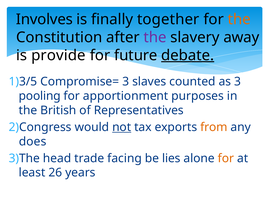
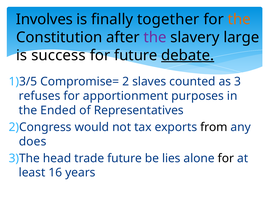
away: away -> large (241, 37)
provide: provide -> success (58, 55)
Compromise= 3: 3 -> 2 (126, 82)
pooling: pooling -> refuses (40, 96)
British: British -> Ended (58, 110)
not underline: present -> none (122, 127)
from colour: orange -> black (214, 127)
trade facing: facing -> future (125, 158)
for colour: orange -> black (226, 158)
26: 26 -> 16 (55, 172)
